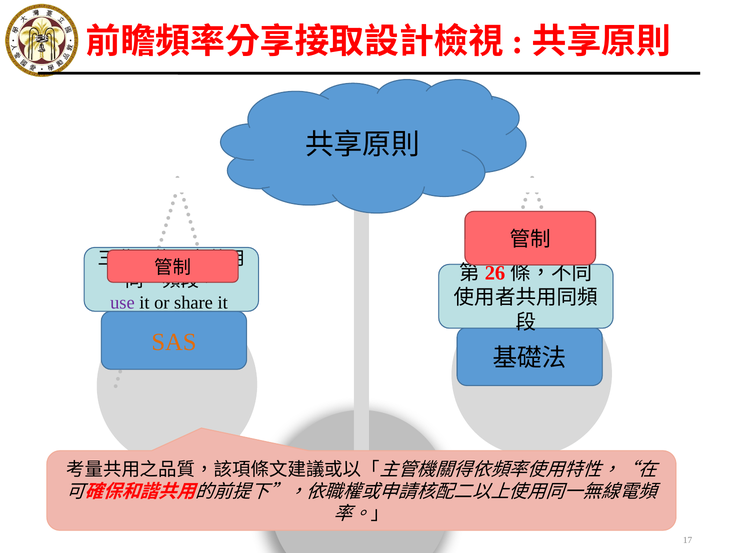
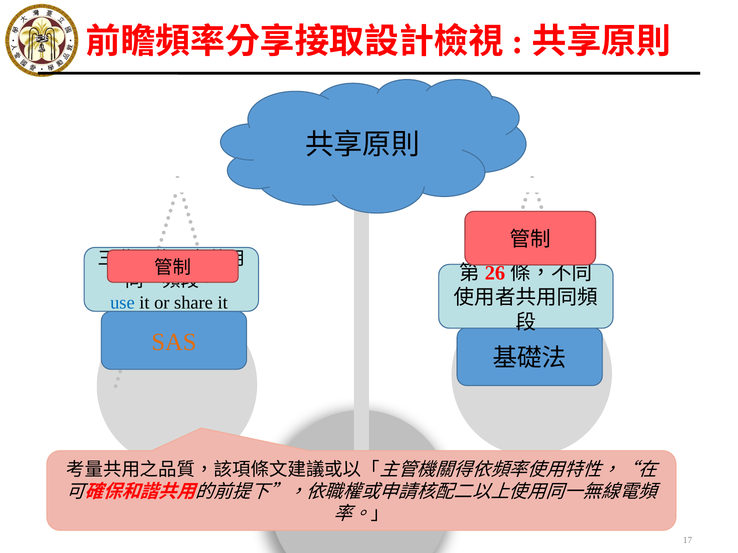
use colour: purple -> blue (122, 303)
